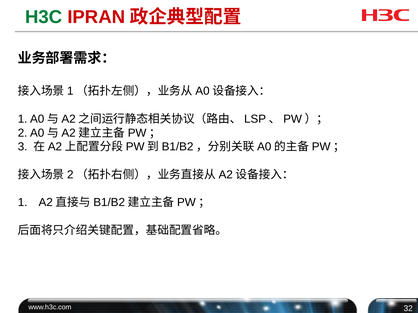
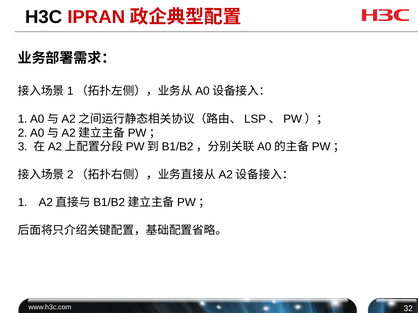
H3C colour: green -> black (44, 17)
